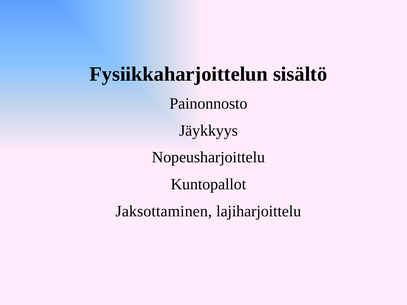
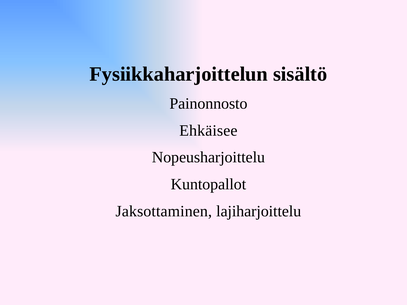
Jäykkyys: Jäykkyys -> Ehkäisee (208, 131)
